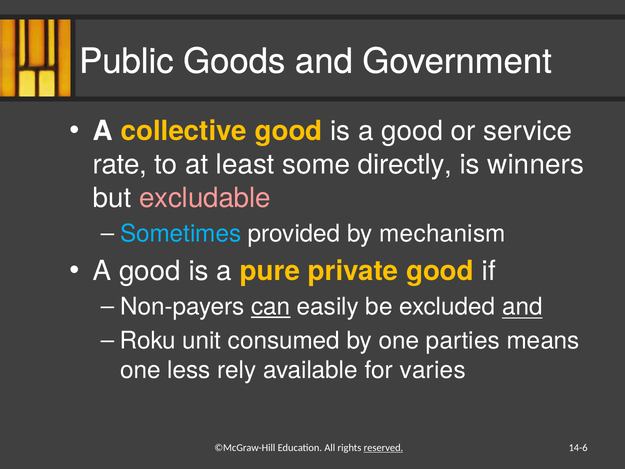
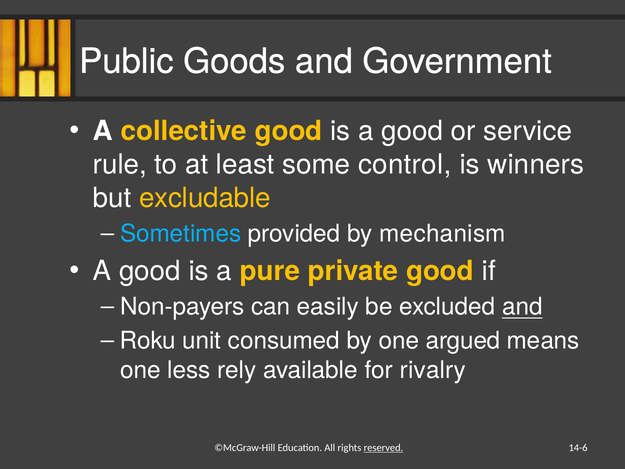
rate: rate -> rule (120, 164)
directly: directly -> control (405, 164)
excludable colour: pink -> yellow (205, 198)
can underline: present -> none (271, 307)
parties: parties -> argued (463, 341)
varies: varies -> rivalry (433, 370)
